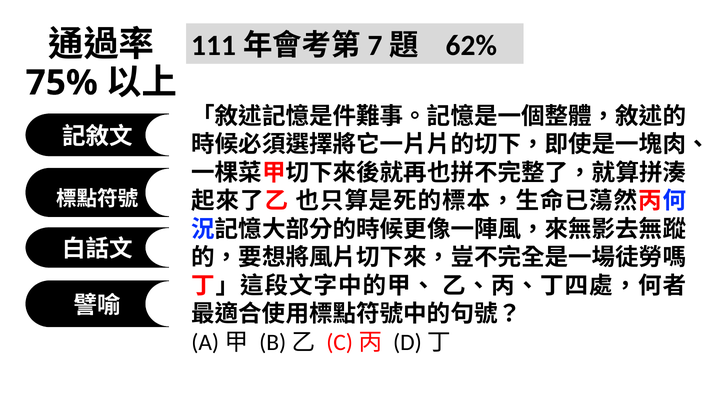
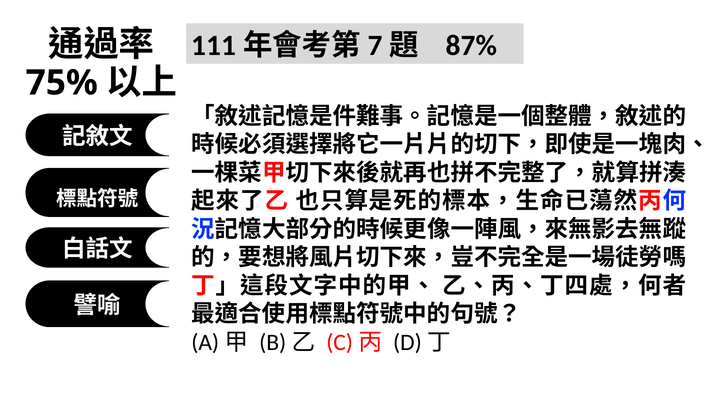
62%: 62% -> 87% (471, 46)
